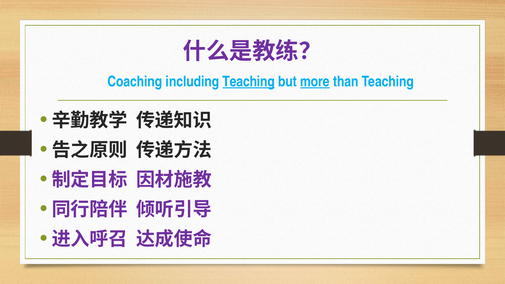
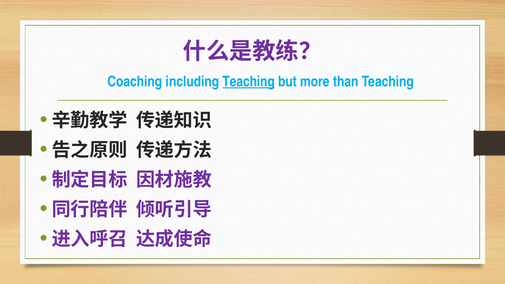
more underline: present -> none (315, 82)
